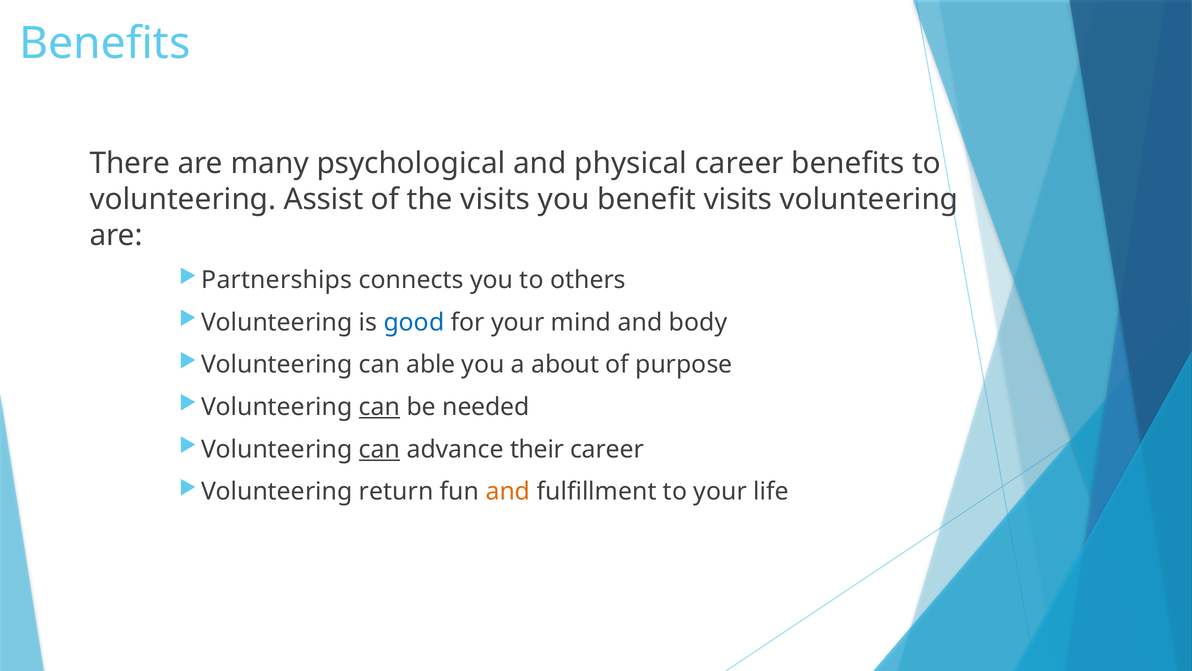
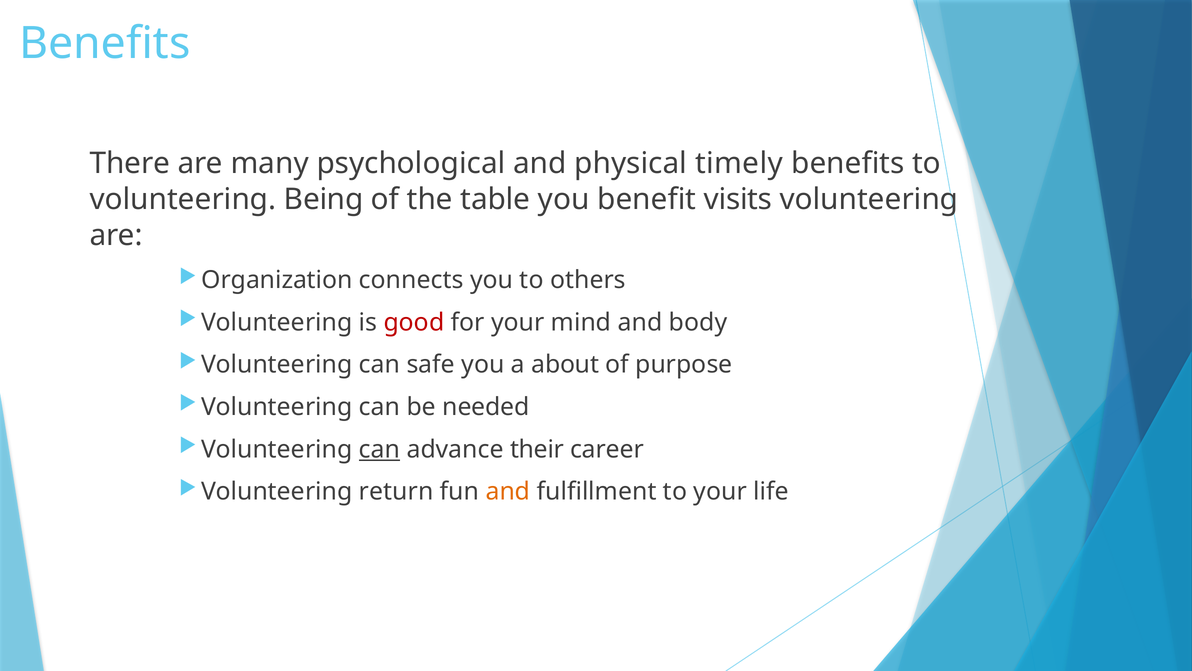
physical career: career -> timely (739, 164)
Assist: Assist -> Being (324, 199)
the visits: visits -> table (495, 199)
Partnerships: Partnerships -> Organization (277, 280)
good colour: blue -> red (414, 322)
able: able -> safe (431, 364)
can underline: present -> none (379, 407)
